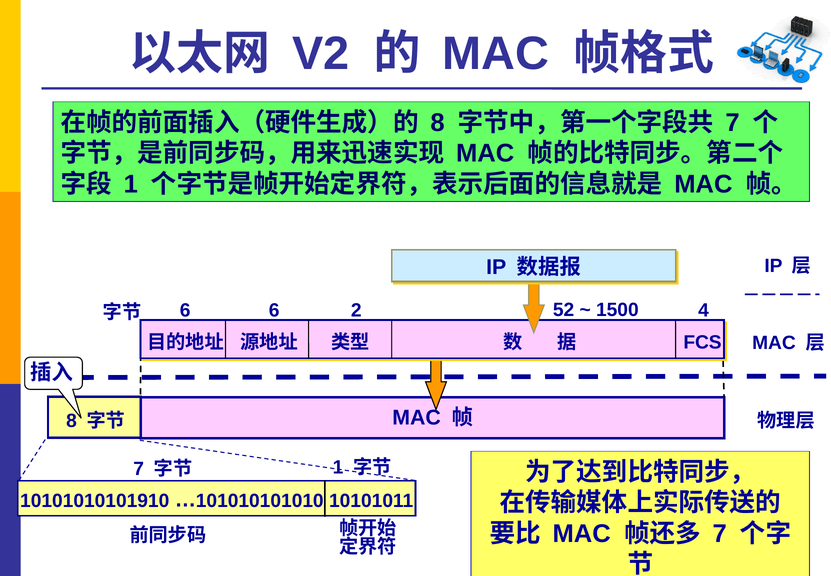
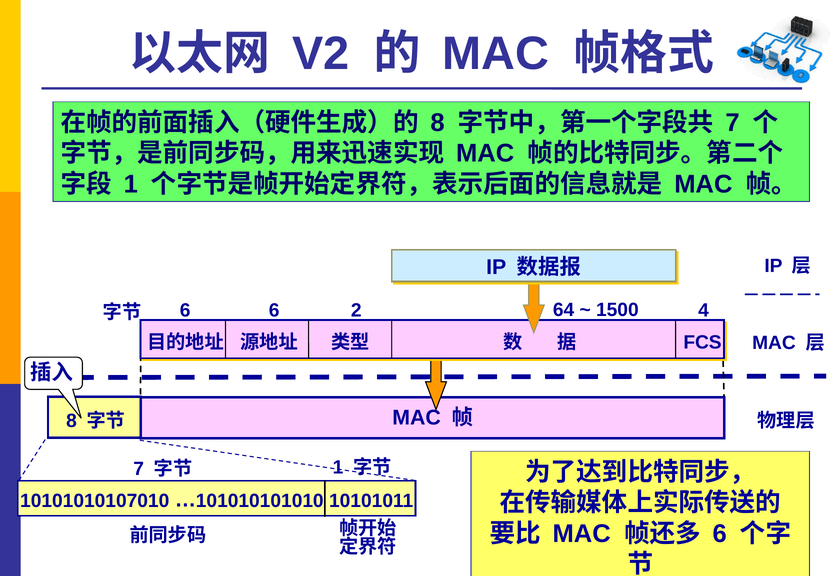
52: 52 -> 64 (564, 309)
10101010101910: 10101010101910 -> 10101010107010 (95, 500)
7: 7 -> 6 (720, 533)
